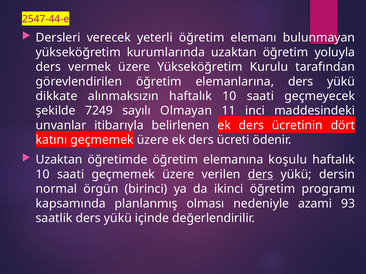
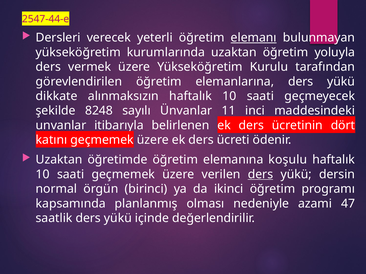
elemanı underline: none -> present (254, 38)
7249: 7249 -> 8248 (99, 111)
Olmayan: Olmayan -> Ünvanlar (186, 111)
93: 93 -> 47 (348, 204)
